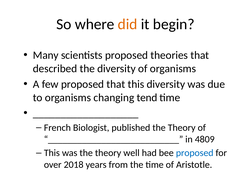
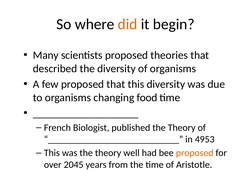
tend: tend -> food (147, 98)
4809: 4809 -> 4953 (205, 140)
proposed colour: blue -> orange (195, 153)
2018: 2018 -> 2045 (74, 165)
